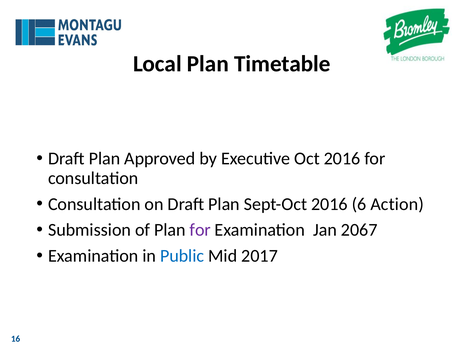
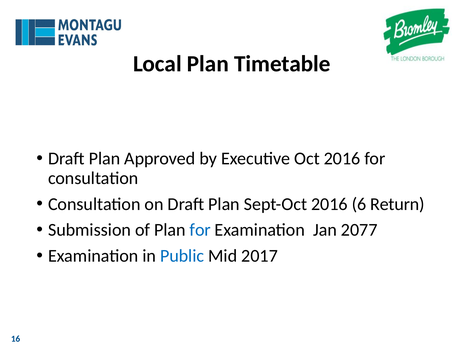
Action: Action -> Return (397, 204)
for colour: purple -> blue (200, 230)
2067: 2067 -> 2077 (359, 230)
